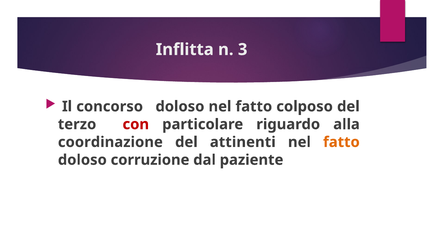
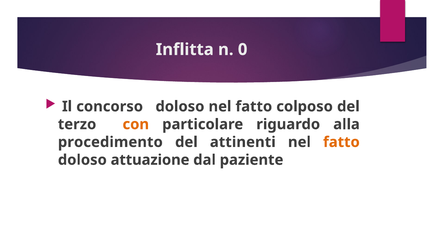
3: 3 -> 0 (243, 49)
con colour: red -> orange (136, 124)
coordinazione: coordinazione -> procedimento (110, 142)
corruzione: corruzione -> attuazione (150, 160)
